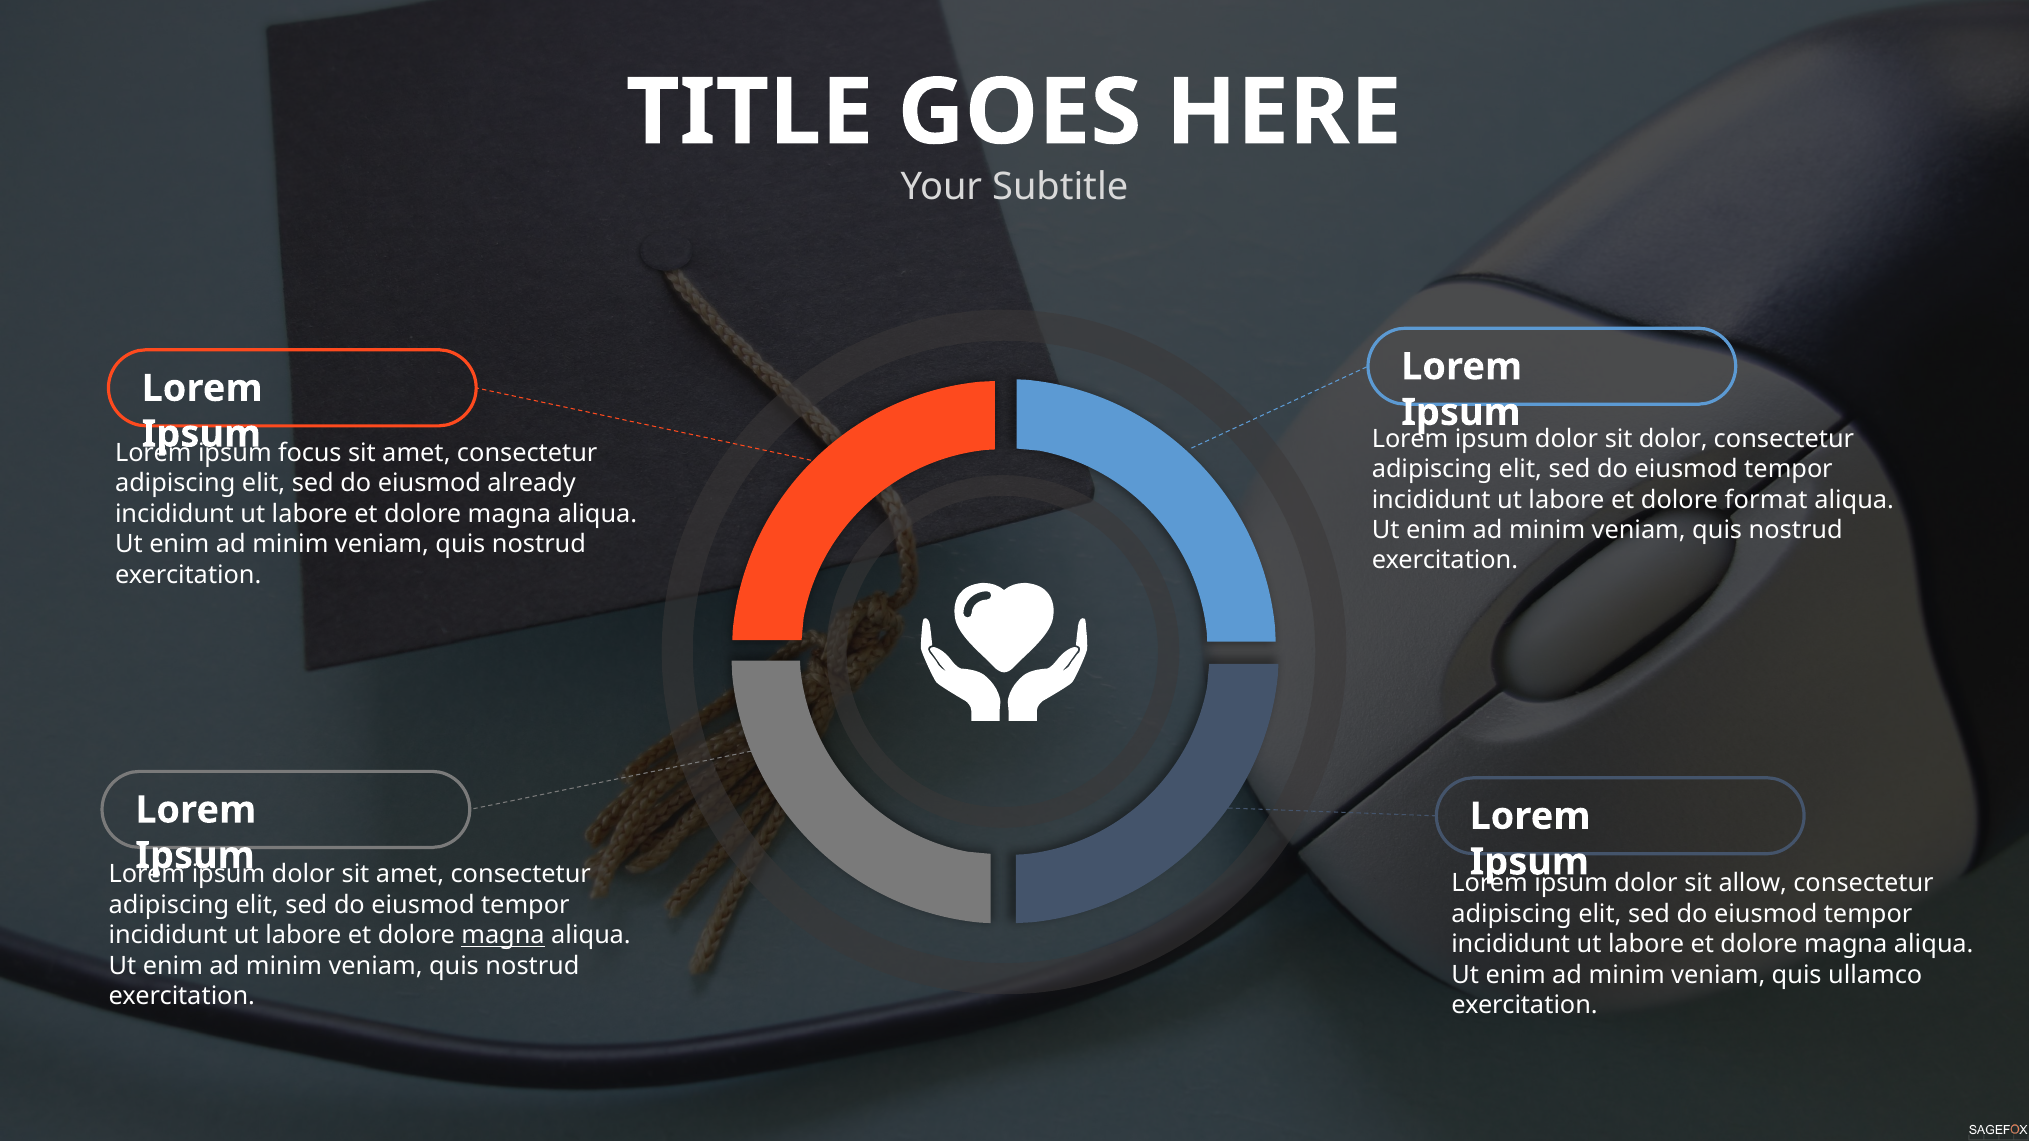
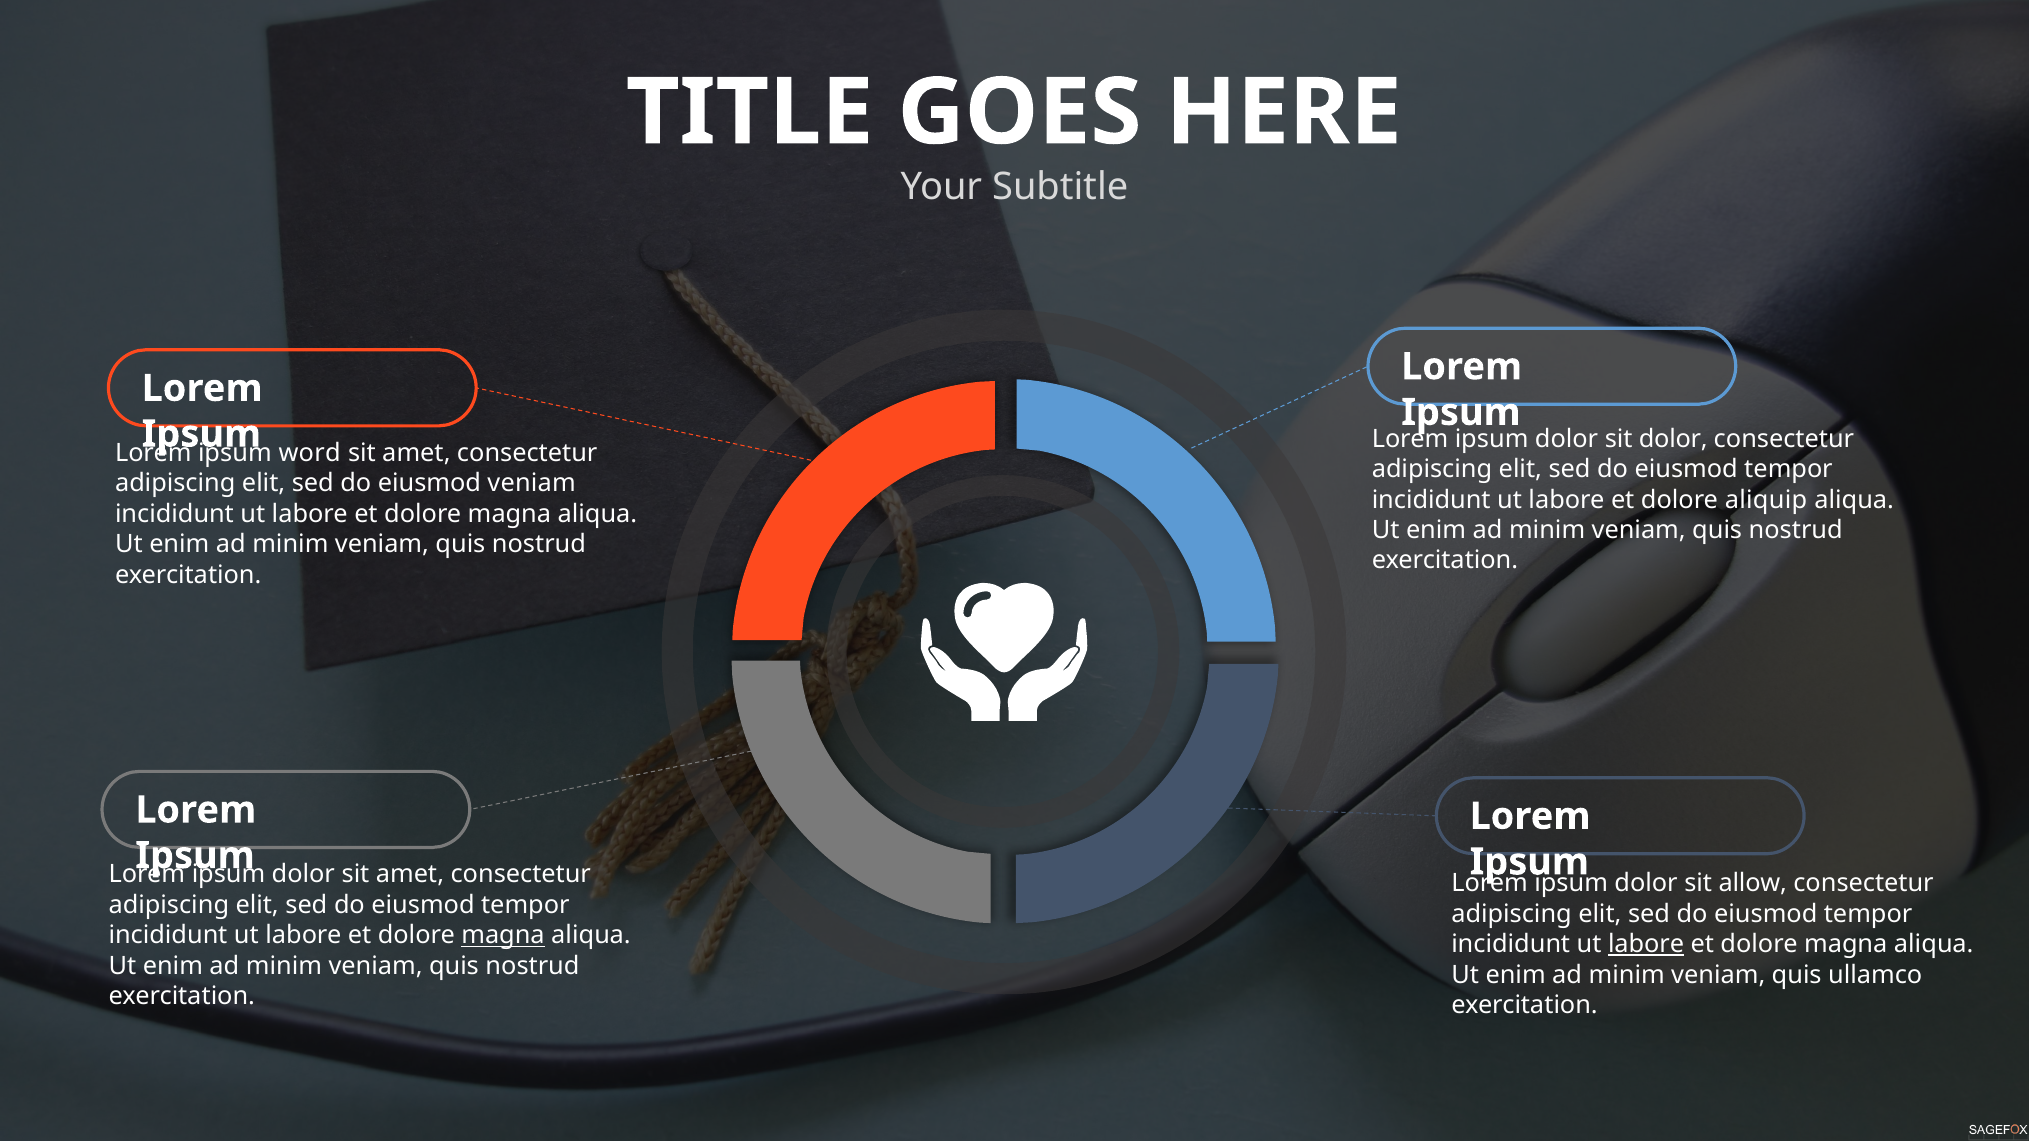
focus: focus -> word (310, 453)
eiusmod already: already -> veniam (532, 484)
format: format -> aliquip (1766, 500)
labore underline: none -> present (1646, 945)
